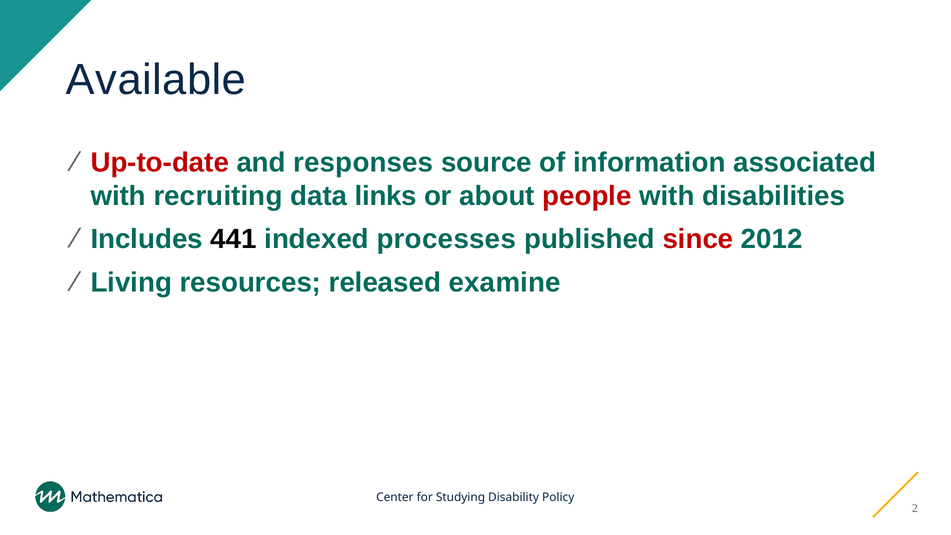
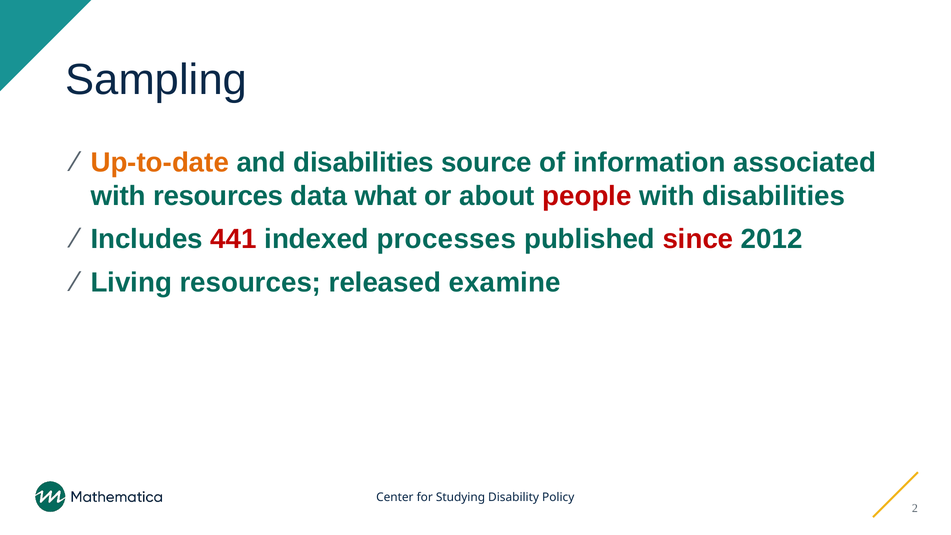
Available: Available -> Sampling (156, 80)
Up-to-date colour: red -> orange (160, 163)
and responses: responses -> disabilities (364, 163)
with recruiting: recruiting -> resources (218, 196)
links: links -> what (386, 196)
441 colour: black -> red (234, 239)
